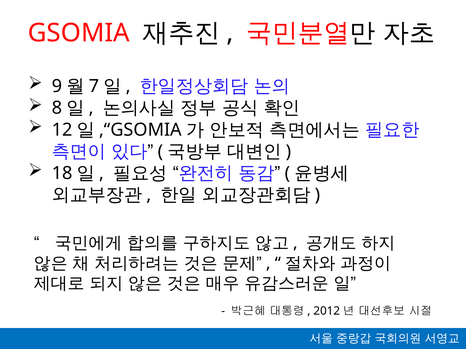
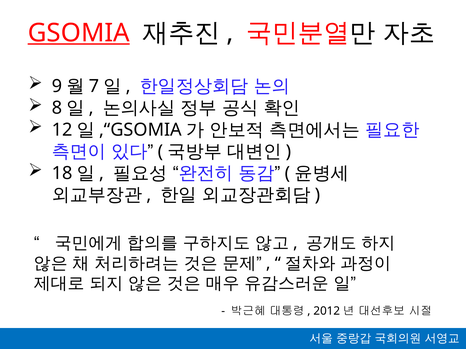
GSOMIA underline: none -> present (79, 33)
